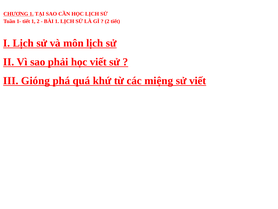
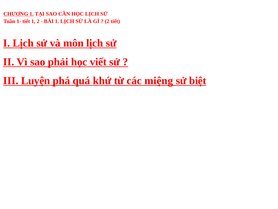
Gióng: Gióng -> Luyện (36, 81)
sử viết: viết -> biệt (198, 81)
